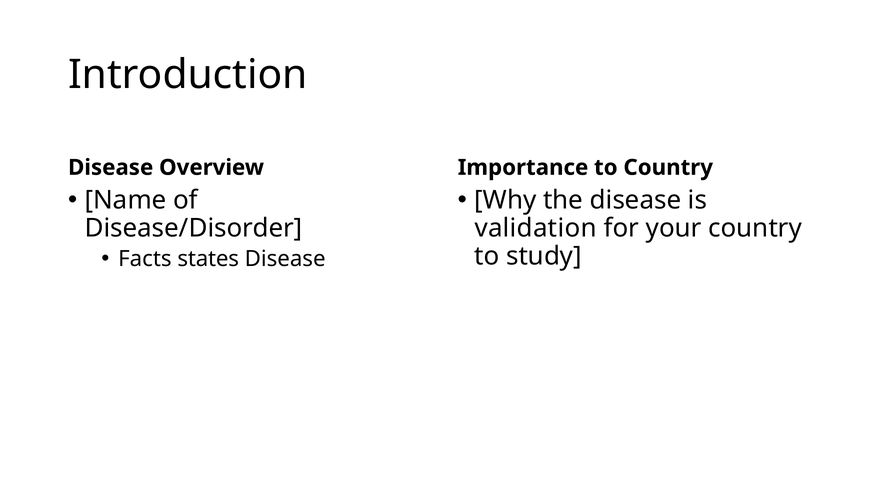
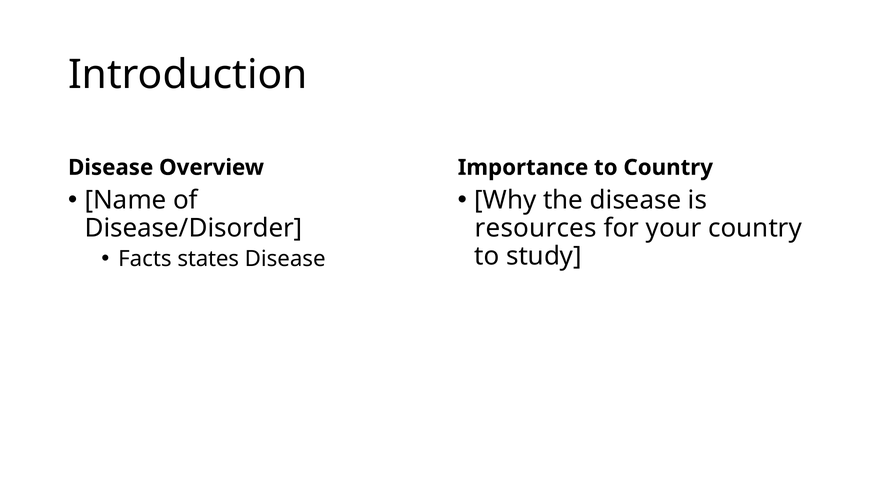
validation: validation -> resources (536, 228)
